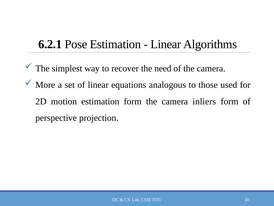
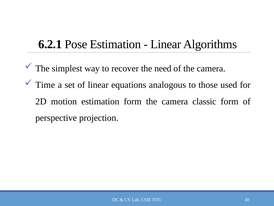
More: More -> Time (45, 85)
inliers: inliers -> classic (204, 101)
